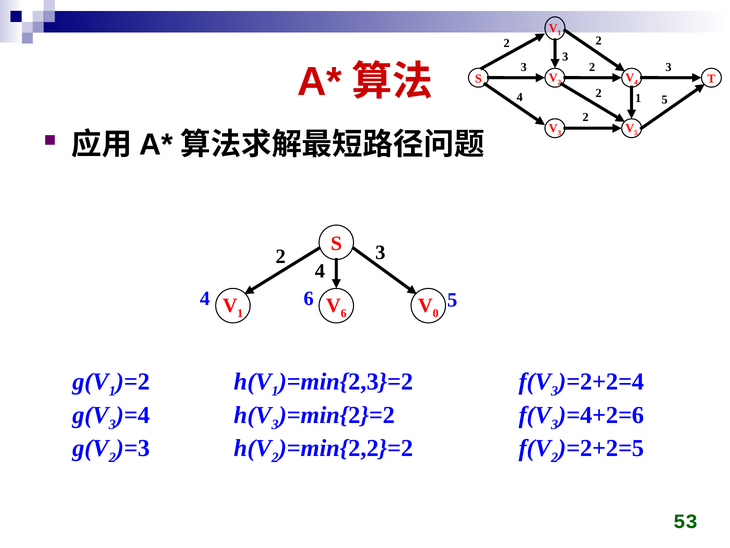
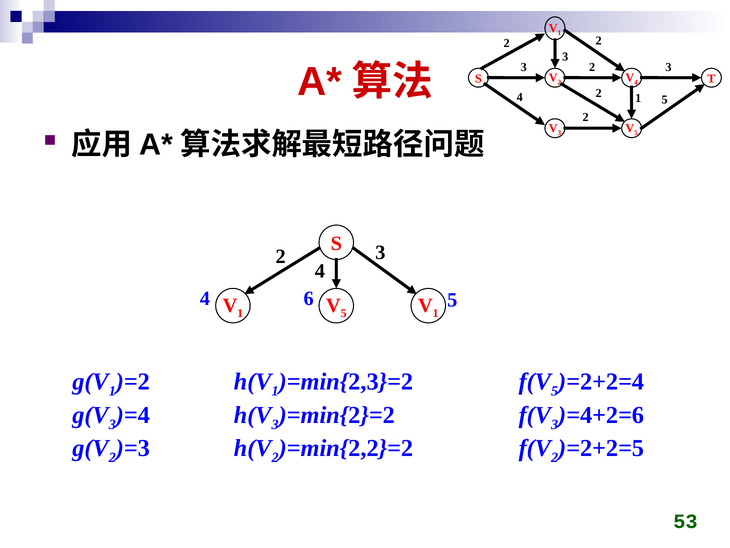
6: 6 -> 5 (344, 313)
0: 0 -> 1 (436, 313)
3: 3 -> 5 (555, 391)
